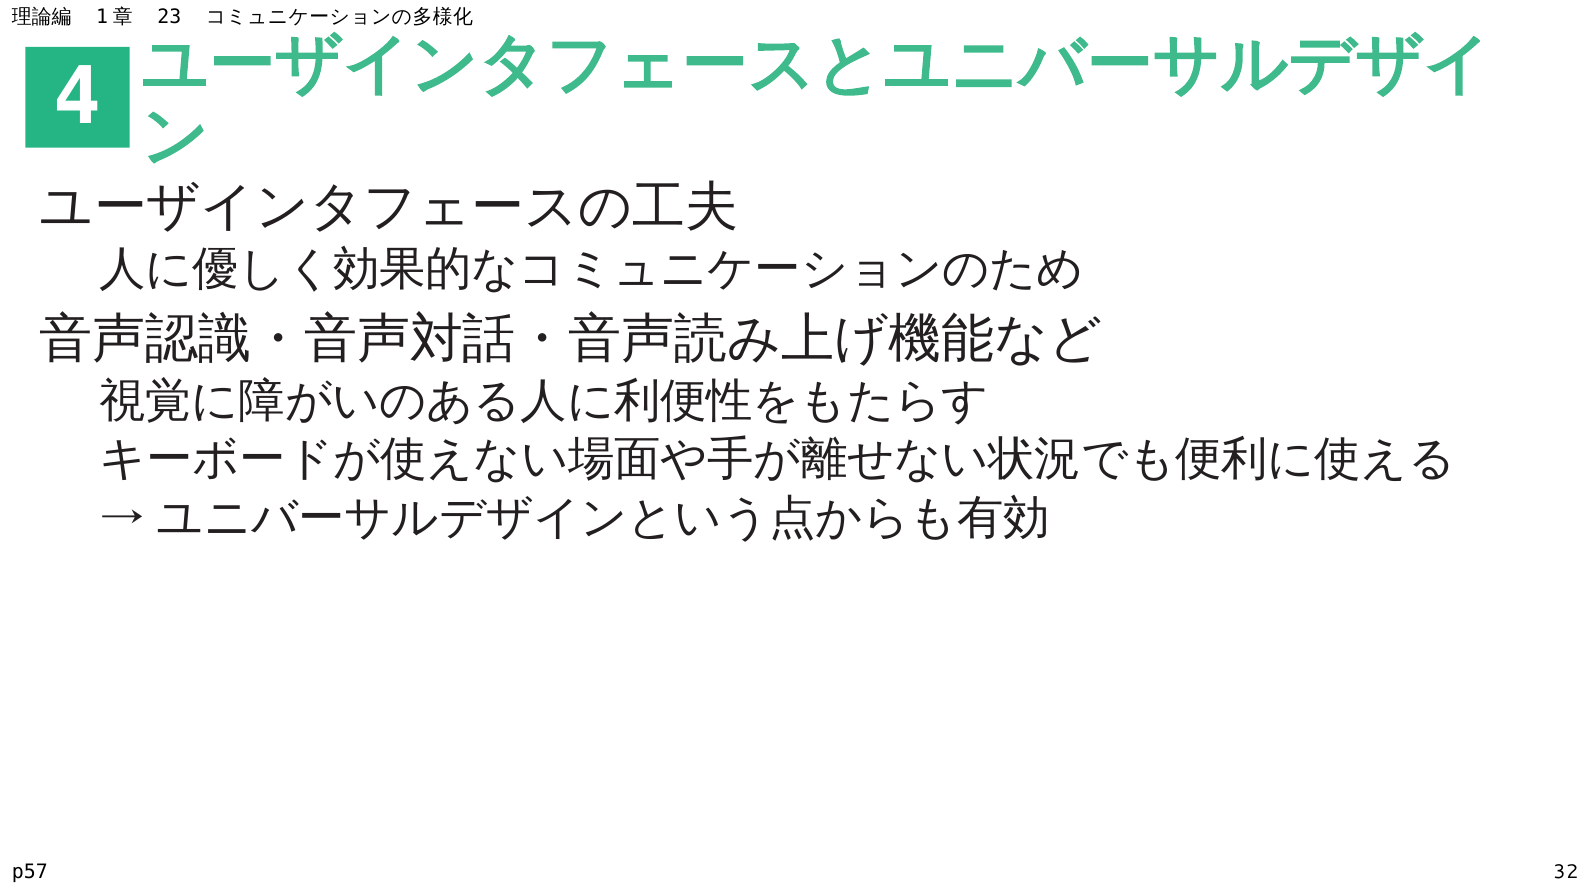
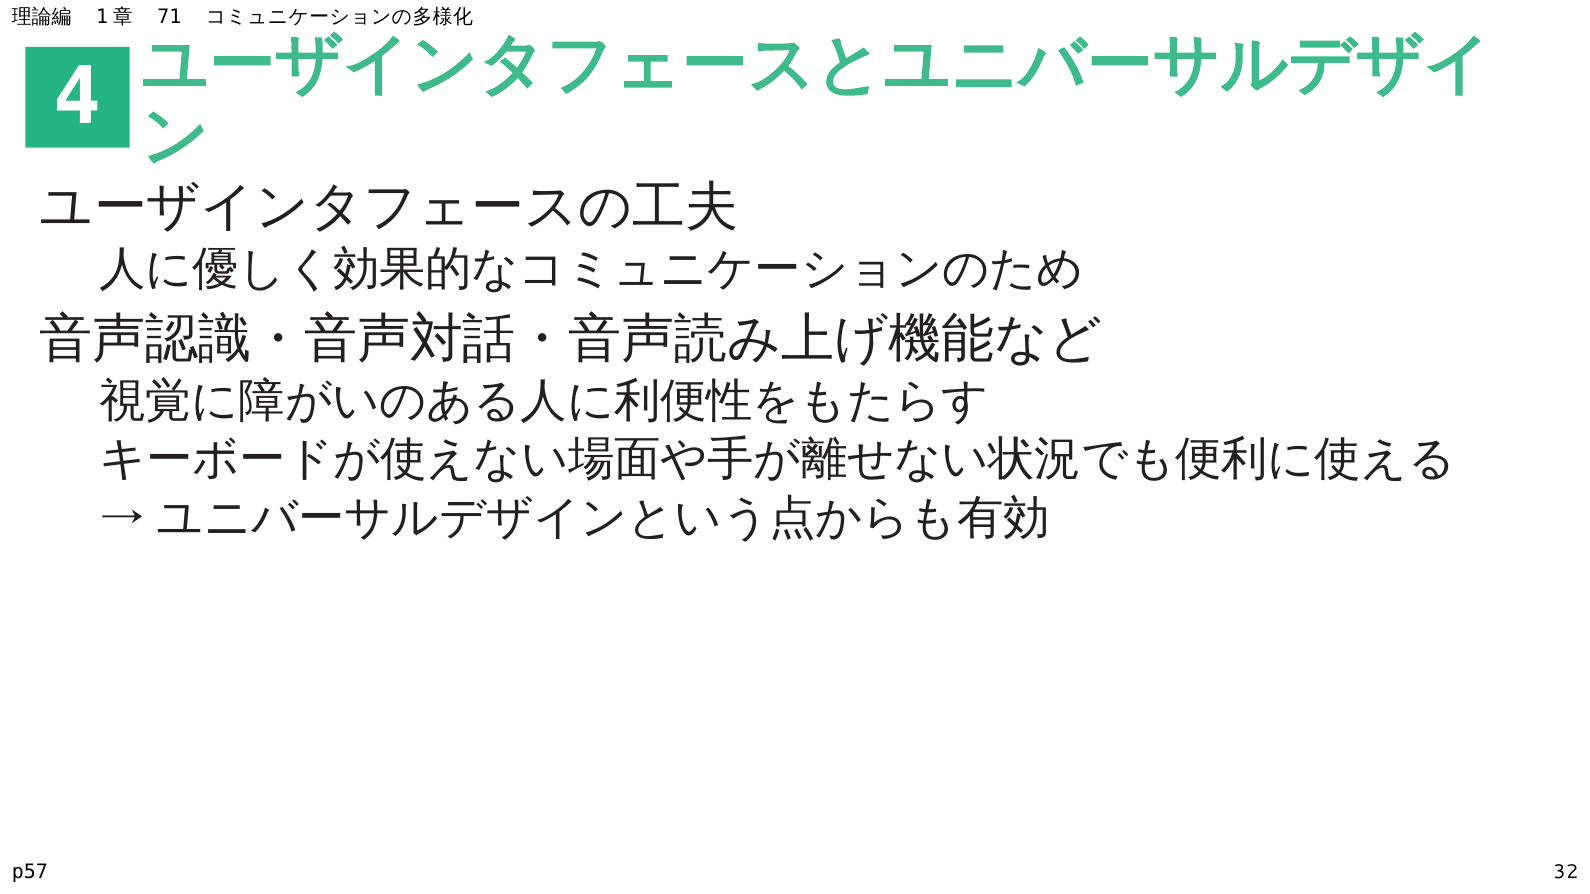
23: 23 -> 71 (169, 17)
